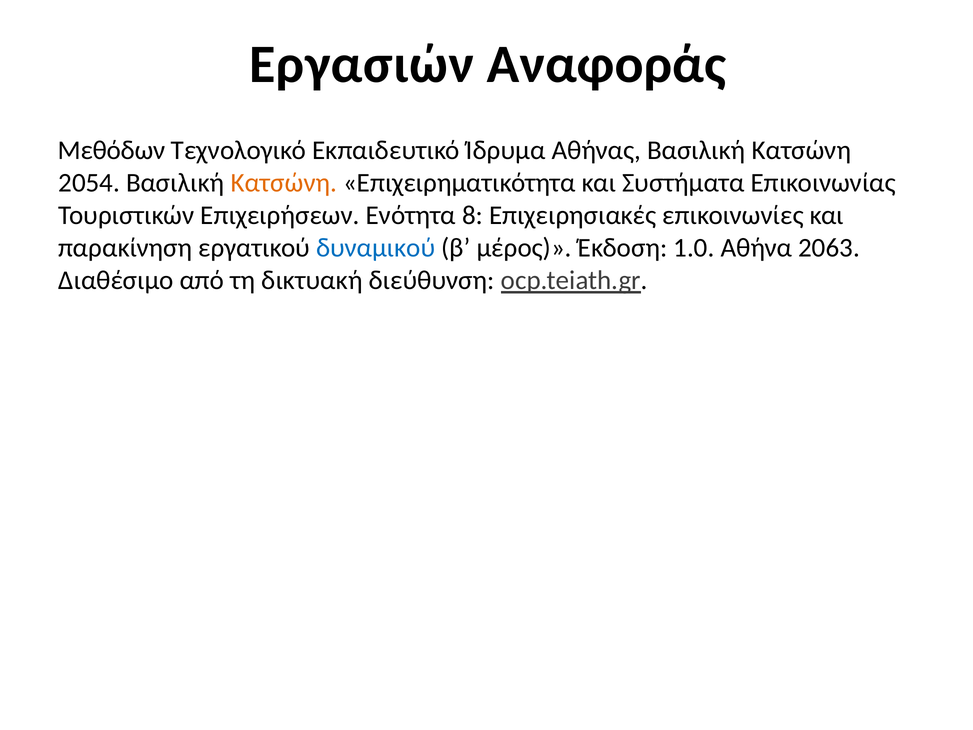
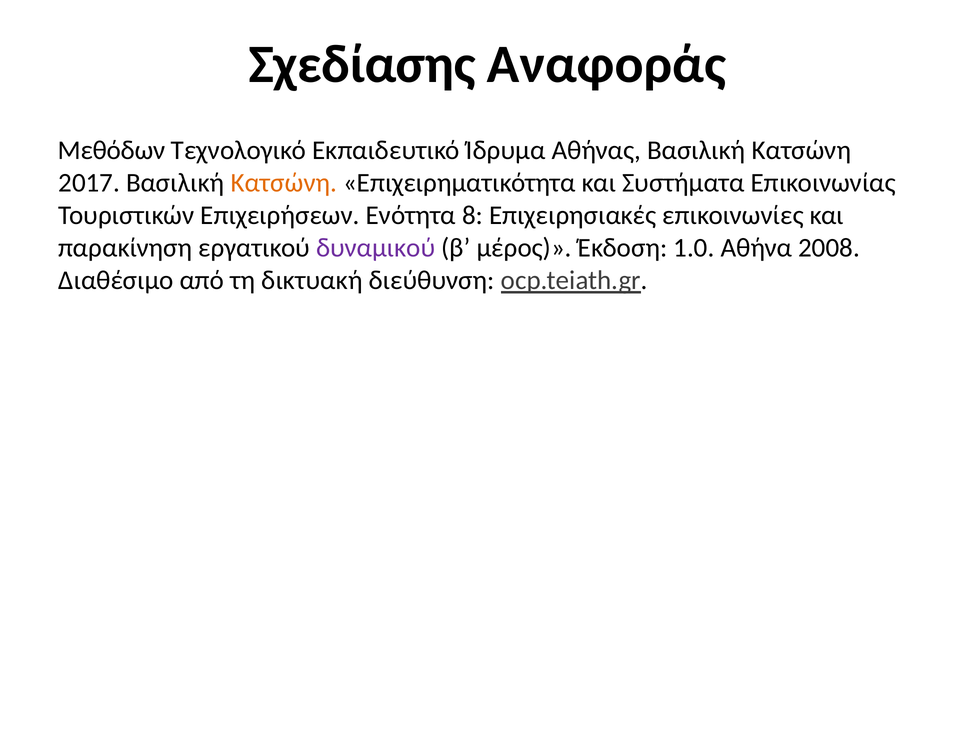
Εργασιών: Εργασιών -> Σχεδίασης (362, 64)
2054: 2054 -> 2017 (89, 183)
δυναμικού colour: blue -> purple (376, 248)
2063: 2063 -> 2008 (829, 248)
